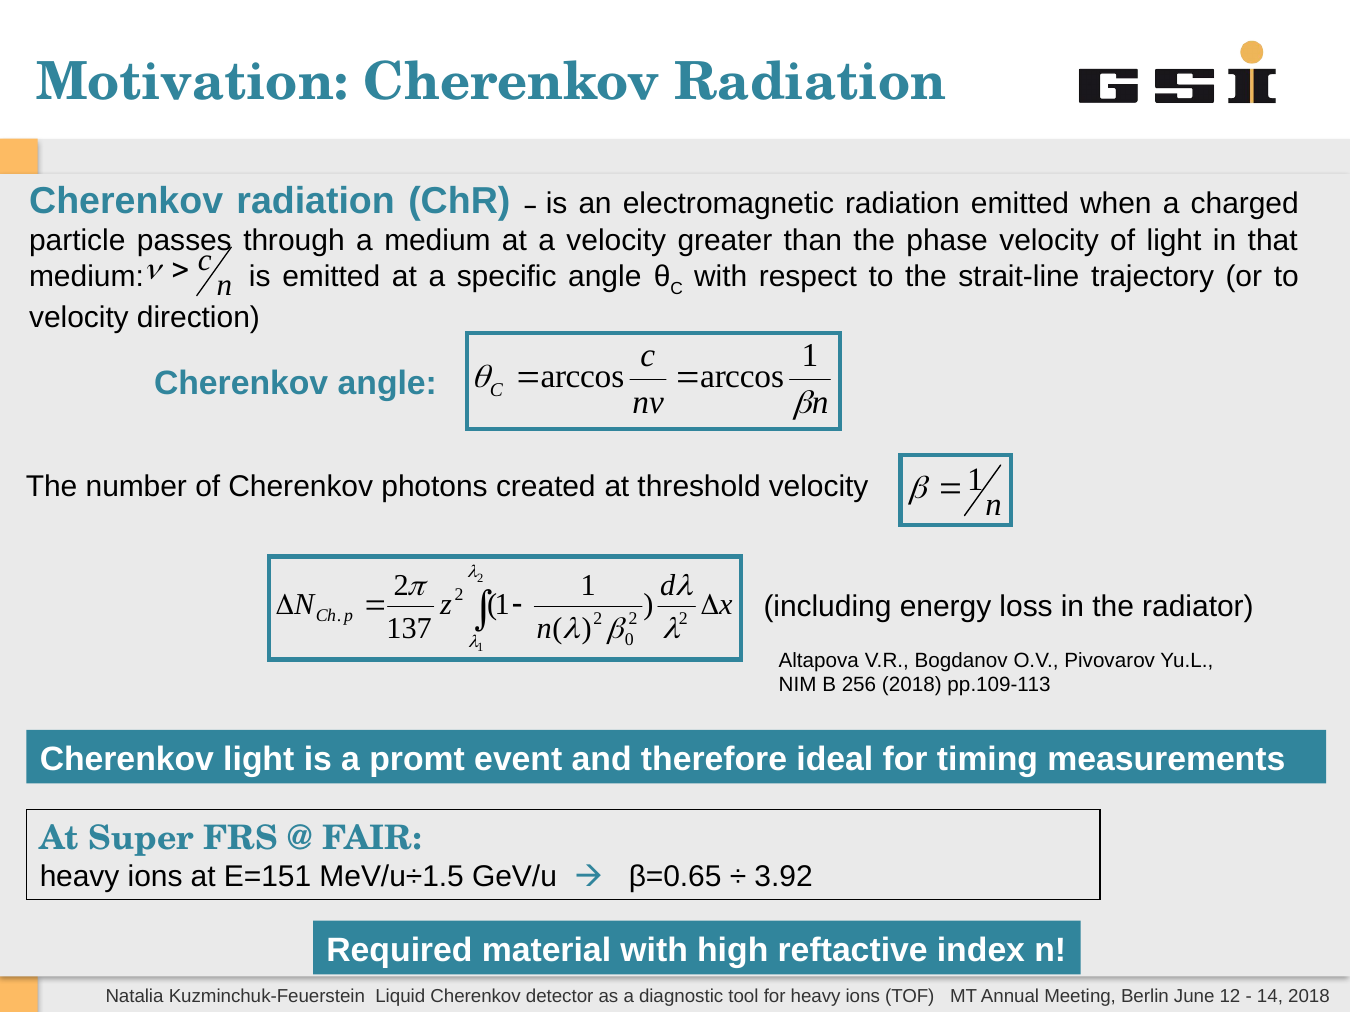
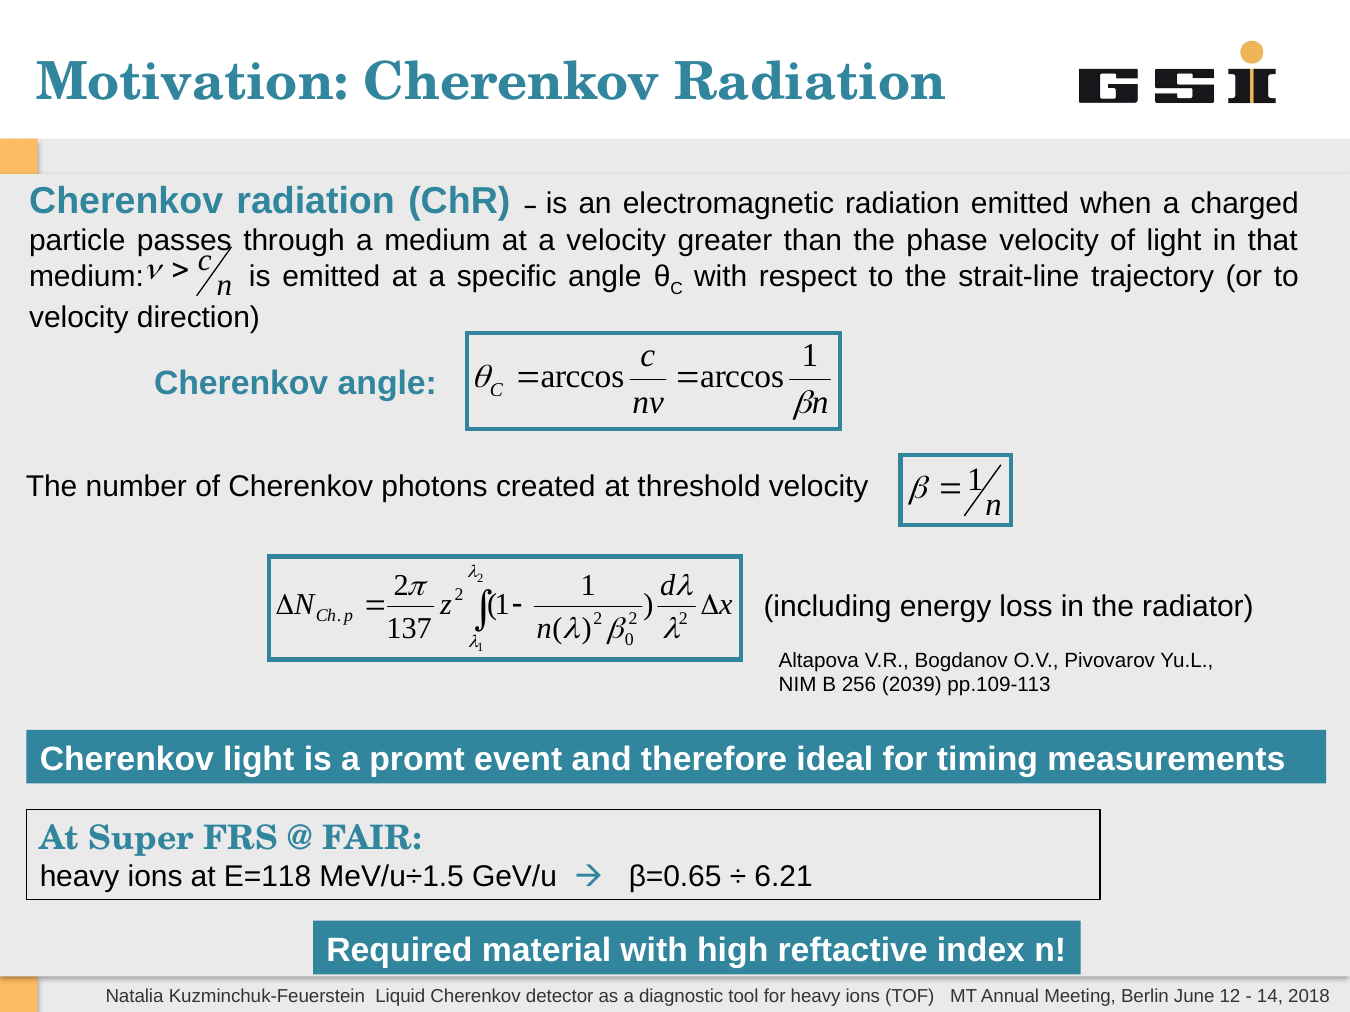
256 2018: 2018 -> 2039 (912, 685)
E=151: E=151 -> E=118 (268, 877)
3.92: 3.92 -> 6.21 (784, 877)
